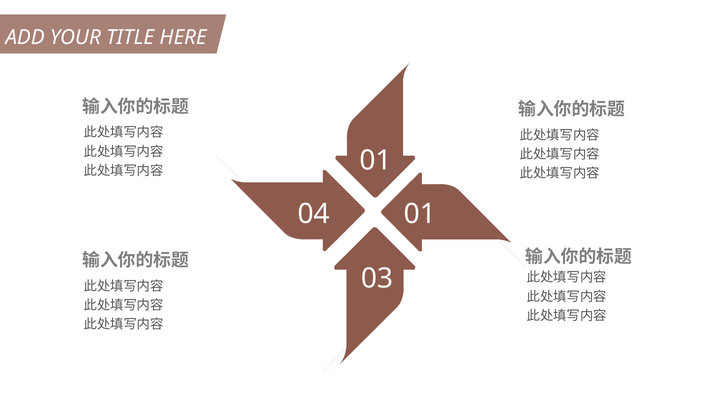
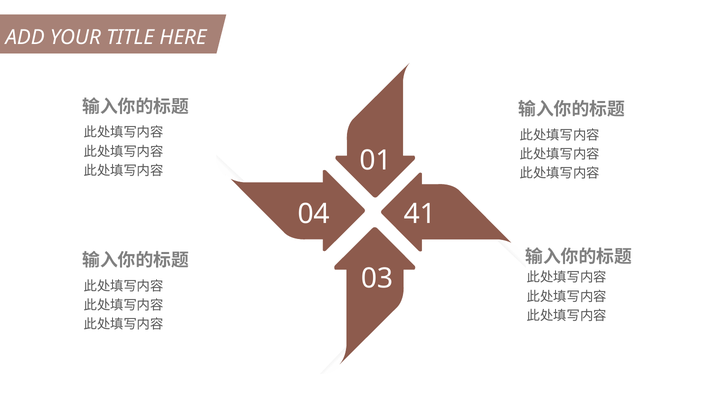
04 01: 01 -> 41 (420, 214)
